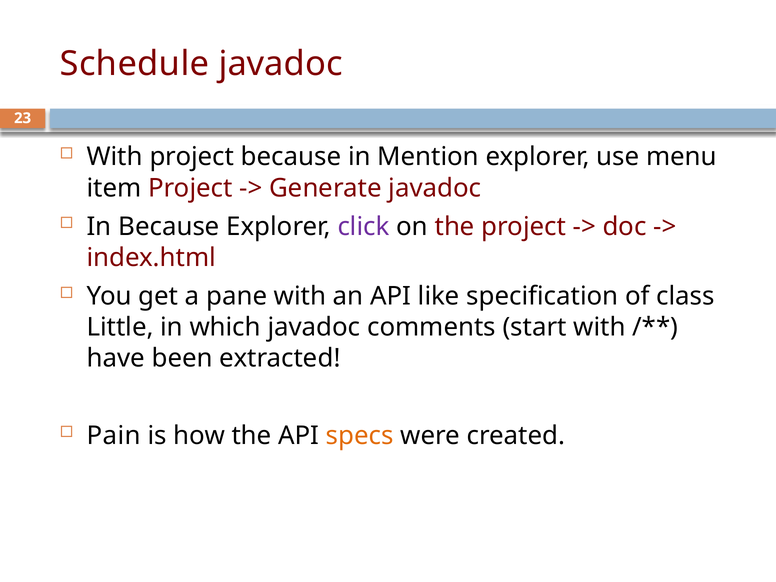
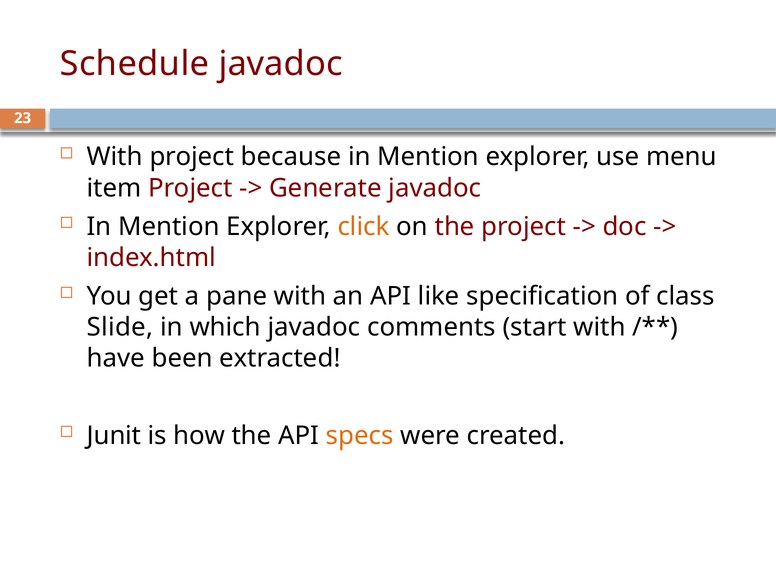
Because: Because -> Mention (169, 227)
click colour: purple -> orange (364, 227)
Little: Little -> Slide (120, 327)
Pain: Pain -> Junit (114, 435)
